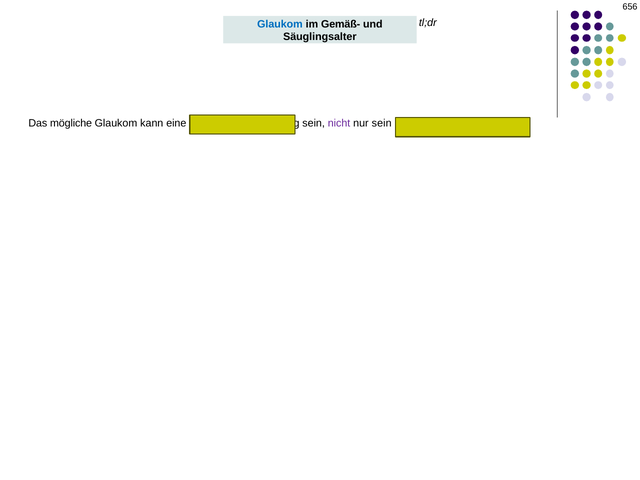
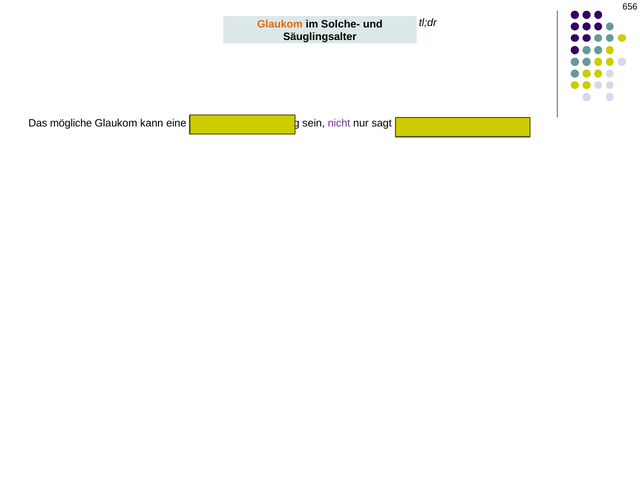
Glaukom colour: blue -> orange (280, 24)
Gemäß-: Gemäß- -> Solche- (341, 24)
nur sein: sein -> sagt (382, 123)
